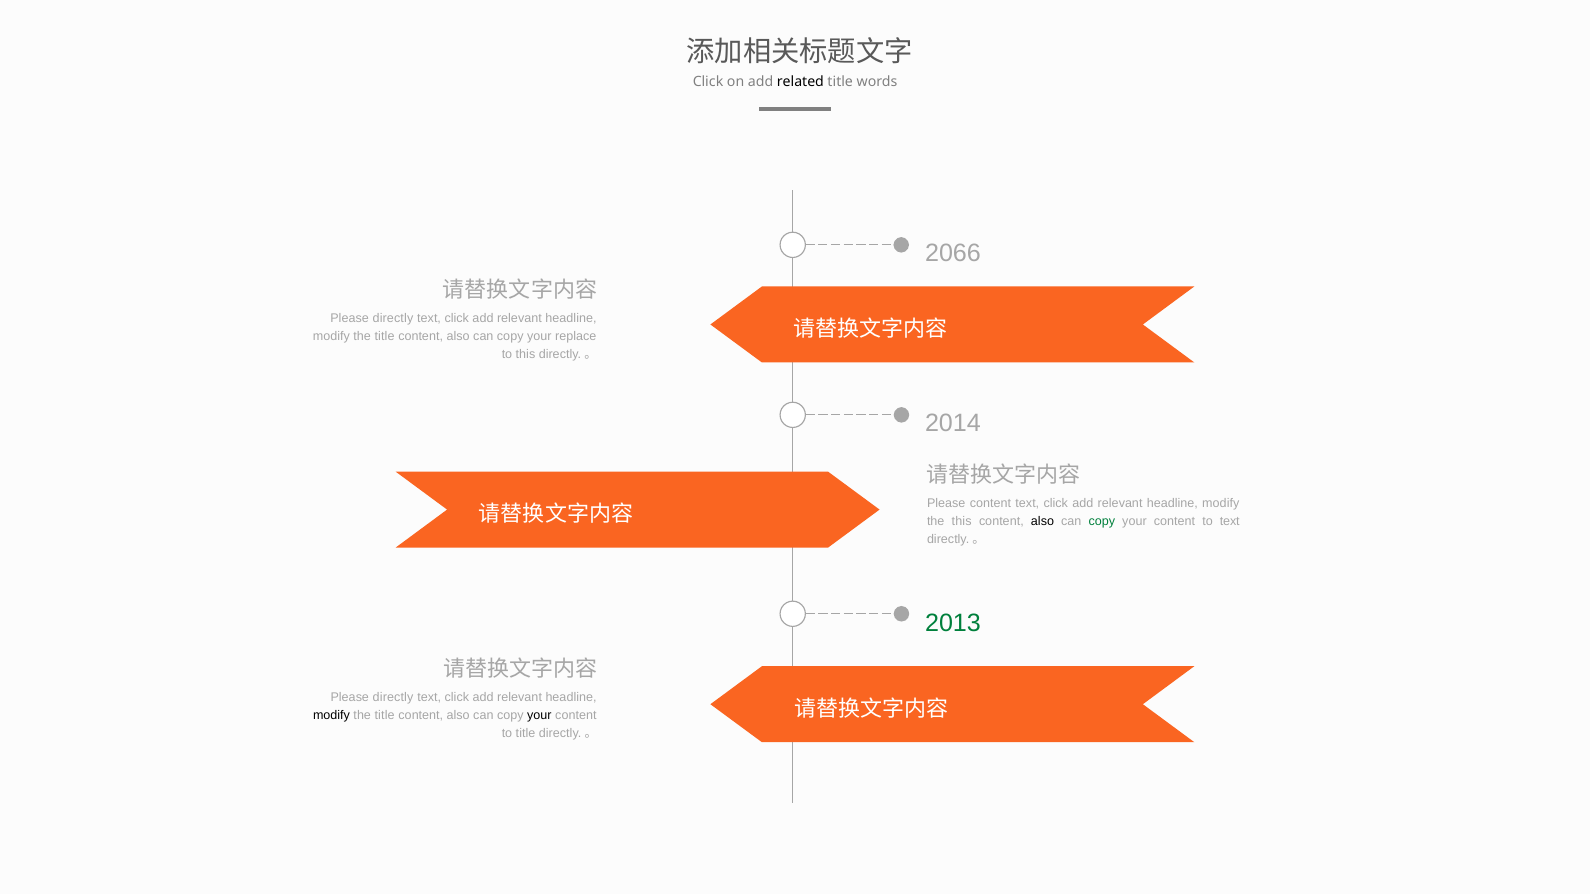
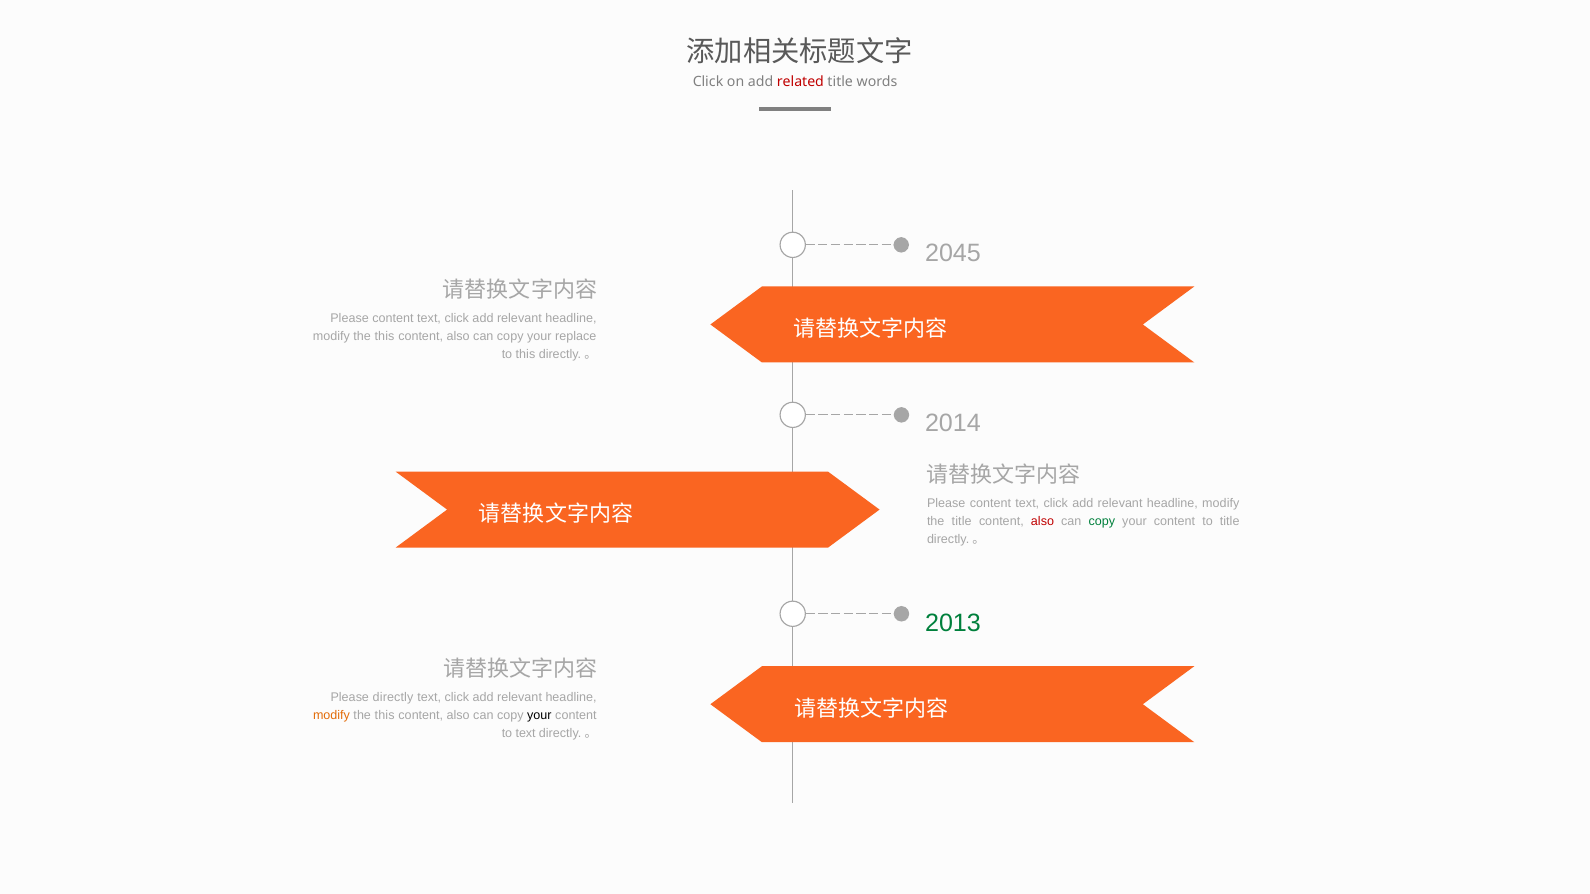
related colour: black -> red (800, 81)
2066: 2066 -> 2045 (953, 253)
directly: directly -> content (393, 318)
title: title -> this (385, 336)
the this: this -> title (962, 521)
also colour: black -> red (1043, 521)
to text: text -> title (1230, 521)
modify colour: black -> orange (331, 716)
title: title -> this (385, 716)
to title: title -> text (526, 734)
